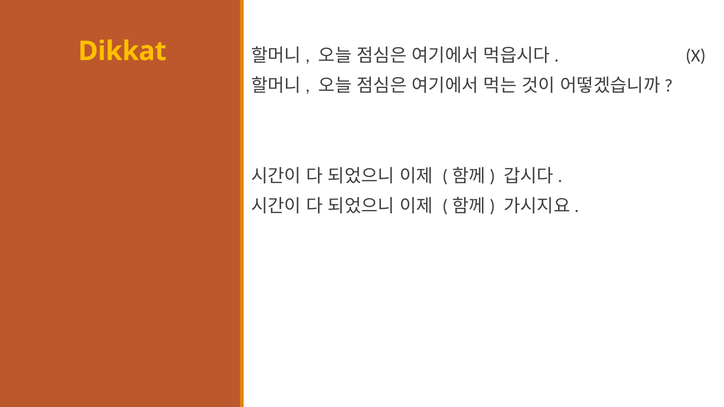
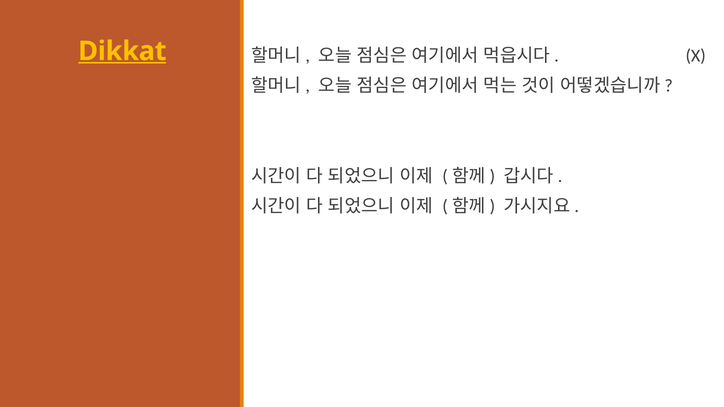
Dikkat underline: none -> present (122, 51)
